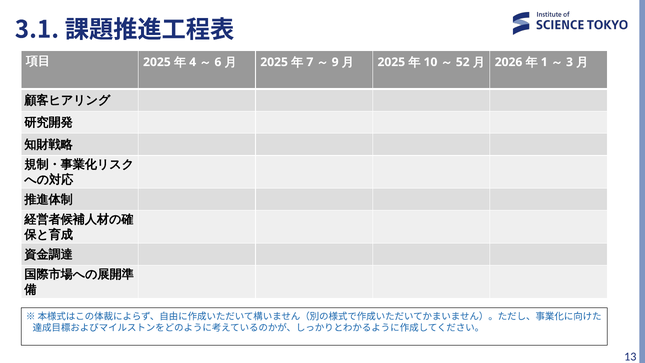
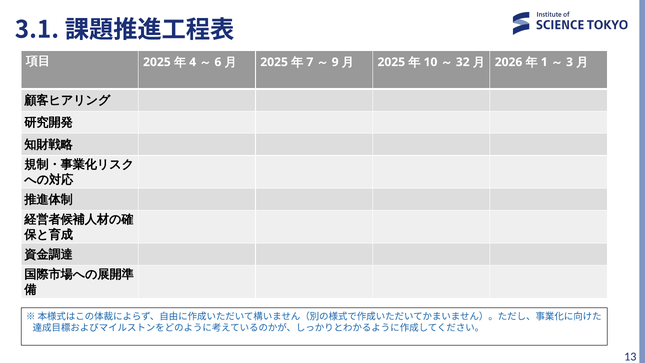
52: 52 -> 32 (463, 62)
